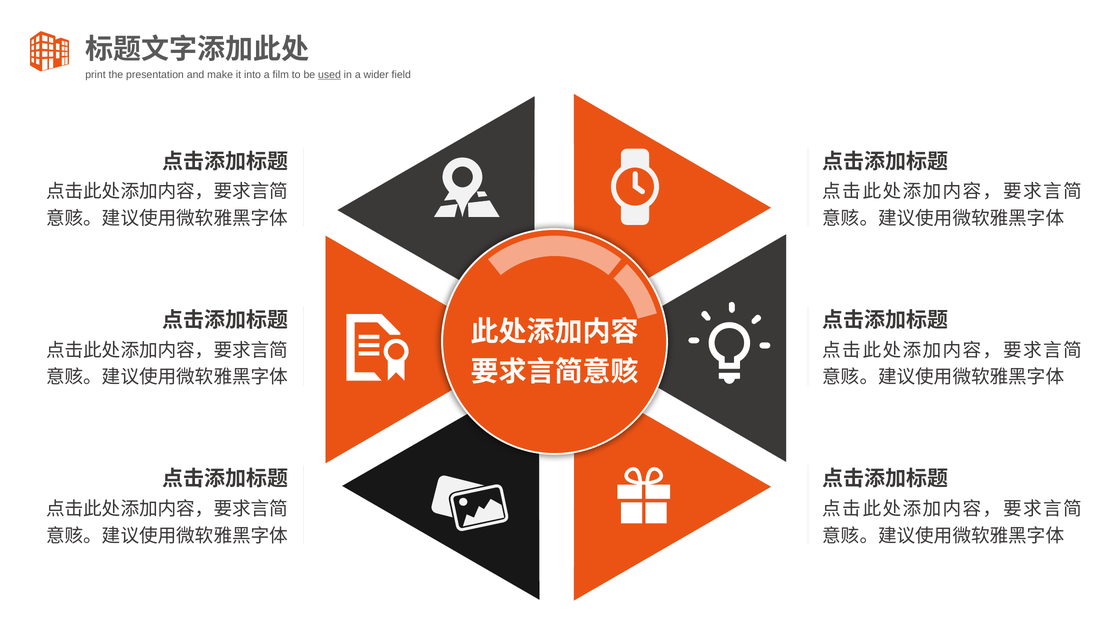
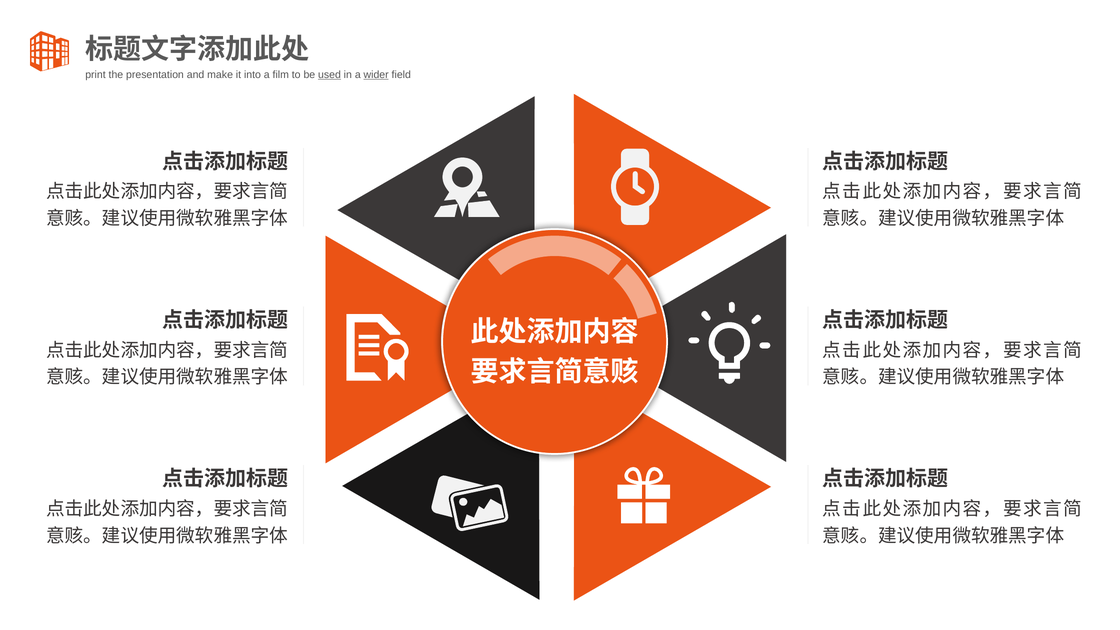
wider underline: none -> present (376, 75)
